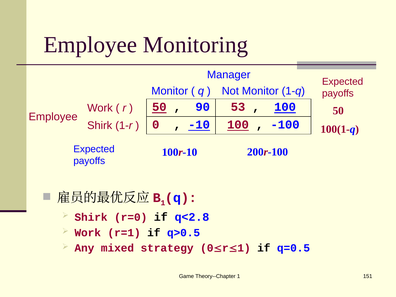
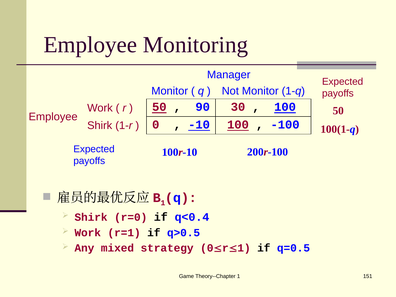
53: 53 -> 30 (238, 107)
q<2.8: q<2.8 -> q<0.4 (192, 217)
